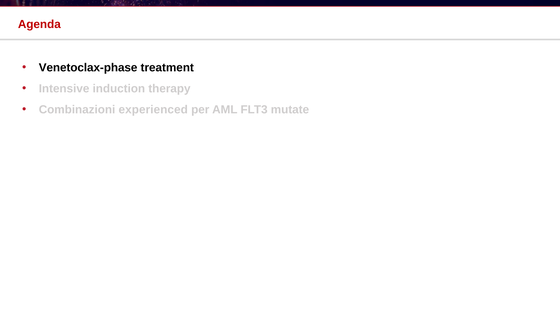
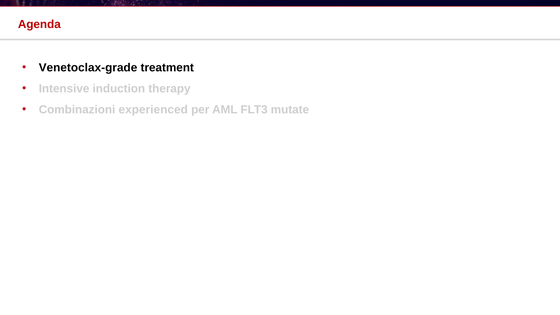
Venetoclax-phase: Venetoclax-phase -> Venetoclax-grade (88, 68)
